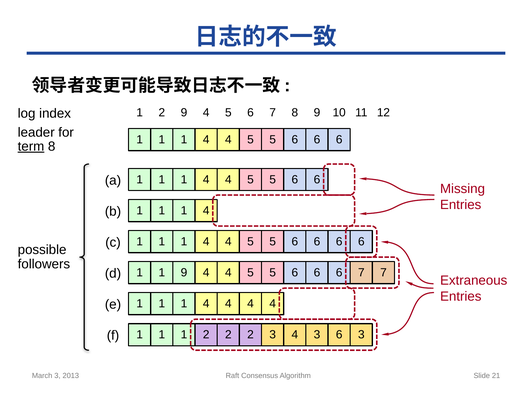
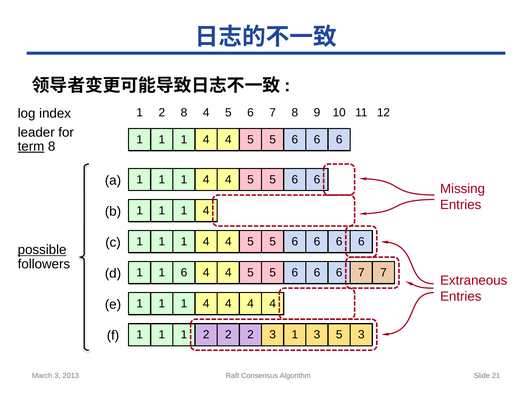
2 9: 9 -> 8 (184, 112)
possible underline: none -> present (42, 250)
1 9: 9 -> 6 (184, 273)
3 4: 4 -> 1 (295, 335)
3 6: 6 -> 5 (339, 335)
